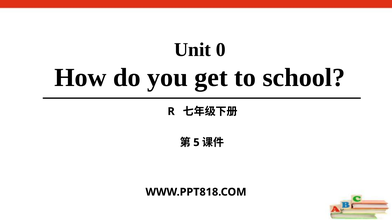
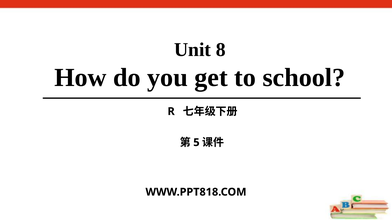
0: 0 -> 8 (221, 50)
